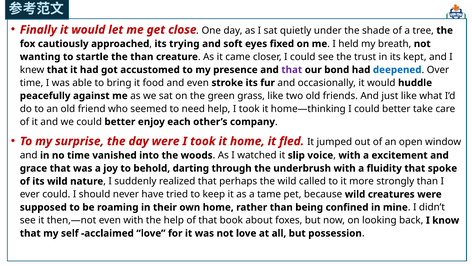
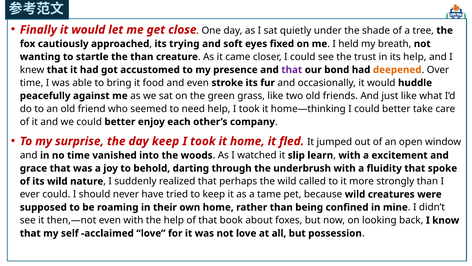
its kept: kept -> help (415, 57)
deepened colour: blue -> orange (397, 70)
day were: were -> keep (166, 141)
voice: voice -> learn (320, 155)
